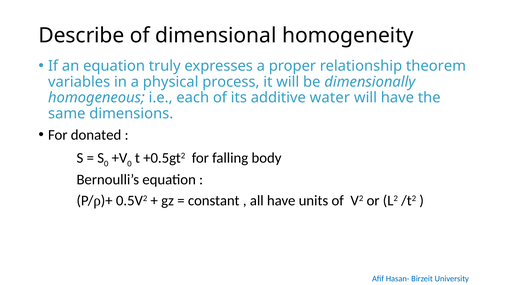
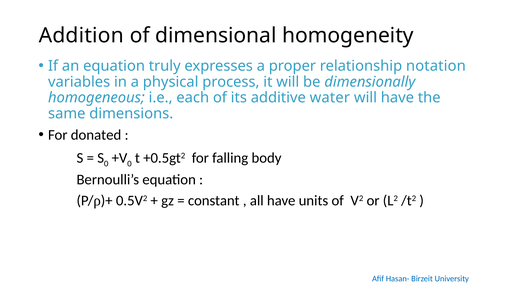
Describe: Describe -> Addition (81, 35)
theorem: theorem -> notation (436, 66)
